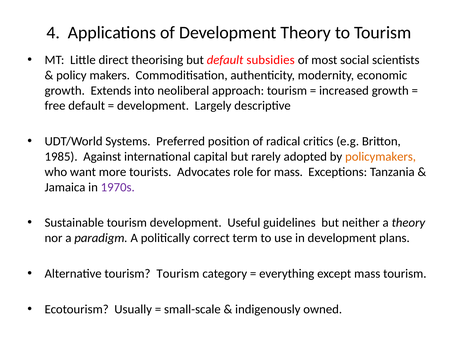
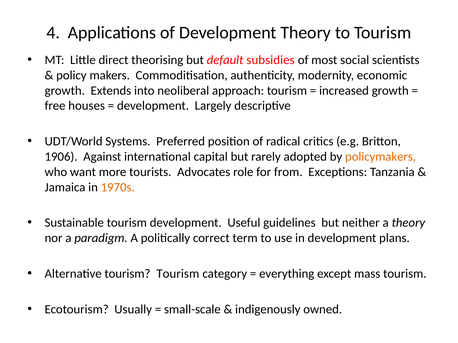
free default: default -> houses (87, 106)
1985: 1985 -> 1906 (61, 157)
for mass: mass -> from (288, 172)
1970s colour: purple -> orange (118, 187)
